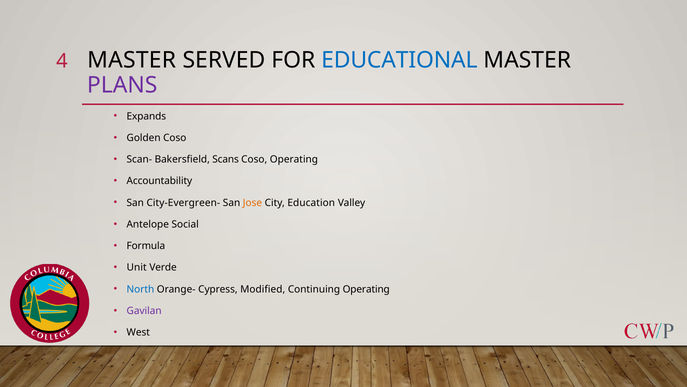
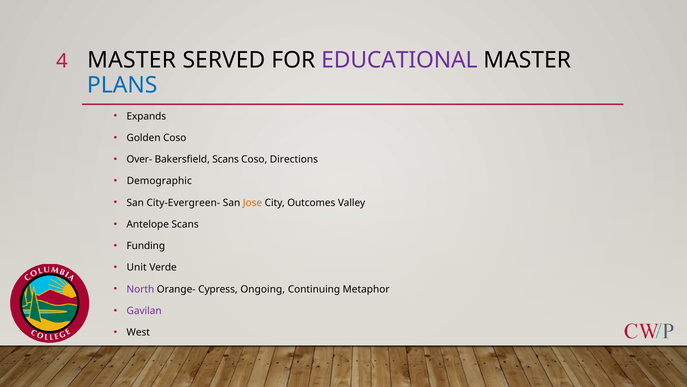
EDUCATIONAL colour: blue -> purple (399, 60)
PLANS colour: purple -> blue (122, 85)
Scan-: Scan- -> Over- (139, 159)
Coso Operating: Operating -> Directions (294, 159)
Accountability: Accountability -> Demographic (159, 181)
Education: Education -> Outcomes (311, 202)
Antelope Social: Social -> Scans (185, 224)
Formula: Formula -> Funding (146, 246)
North colour: blue -> purple (140, 289)
Modified: Modified -> Ongoing (263, 289)
Continuing Operating: Operating -> Metaphor (366, 289)
